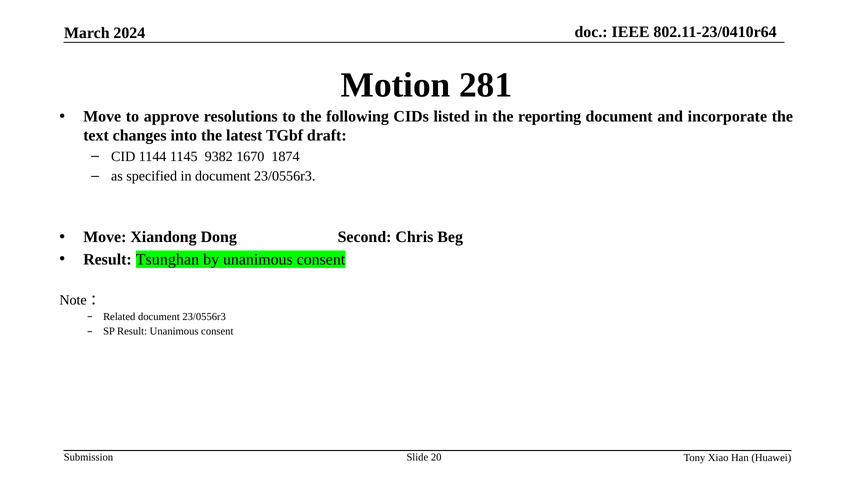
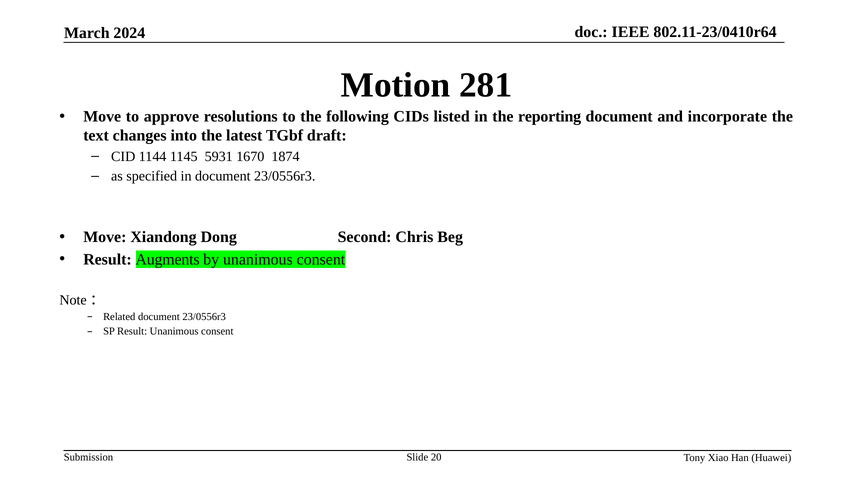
9382: 9382 -> 5931 (219, 156)
Tsunghan: Tsunghan -> Augments (168, 259)
